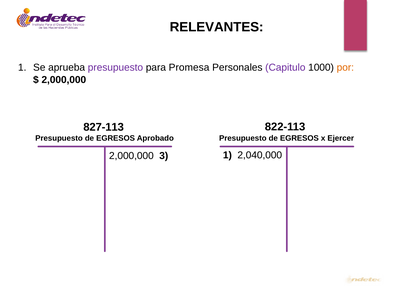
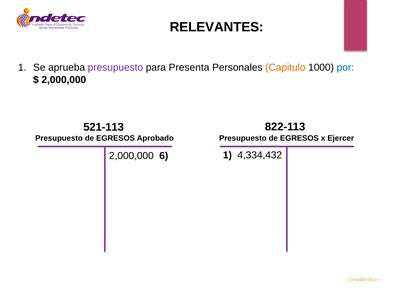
Promesa: Promesa -> Presenta (189, 68)
Capitulo colour: purple -> orange (285, 68)
por colour: orange -> blue (345, 68)
827-113: 827-113 -> 521-113 (104, 127)
2,040,000: 2,040,000 -> 4,334,432 (260, 155)
3: 3 -> 6 (164, 155)
